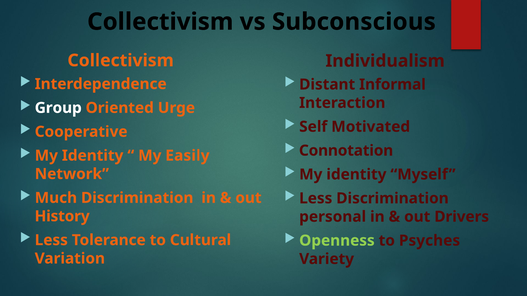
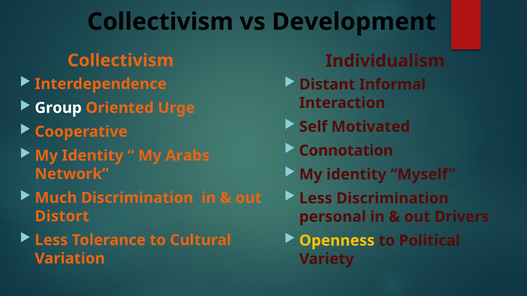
Subconscious: Subconscious -> Development (354, 22)
Easily: Easily -> Arabs (187, 156)
History: History -> Distort (62, 217)
Openness colour: light green -> yellow (337, 241)
Psyches: Psyches -> Political (430, 241)
